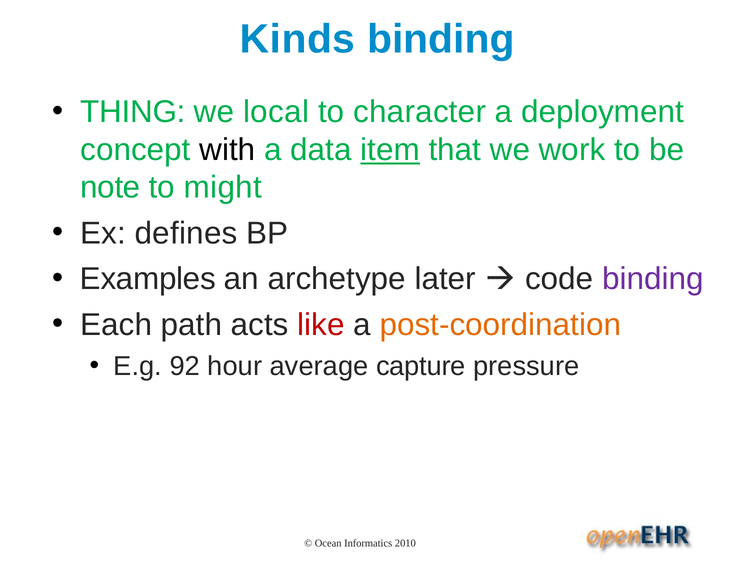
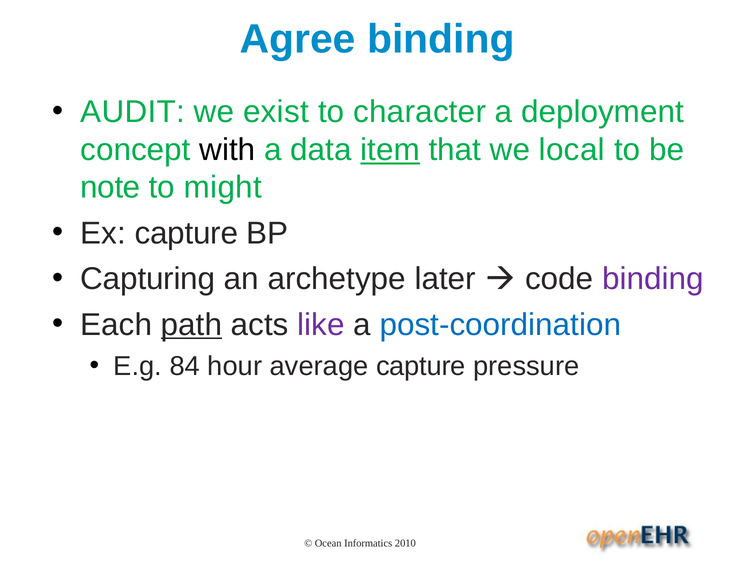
Kinds: Kinds -> Agree (298, 39)
THING: THING -> AUDIT (133, 112)
local: local -> exist (276, 112)
work: work -> local (572, 150)
Ex defines: defines -> capture (186, 233)
Examples: Examples -> Capturing (148, 279)
path underline: none -> present (191, 325)
like colour: red -> purple (321, 325)
post-coordination colour: orange -> blue (500, 325)
92: 92 -> 84 (185, 366)
